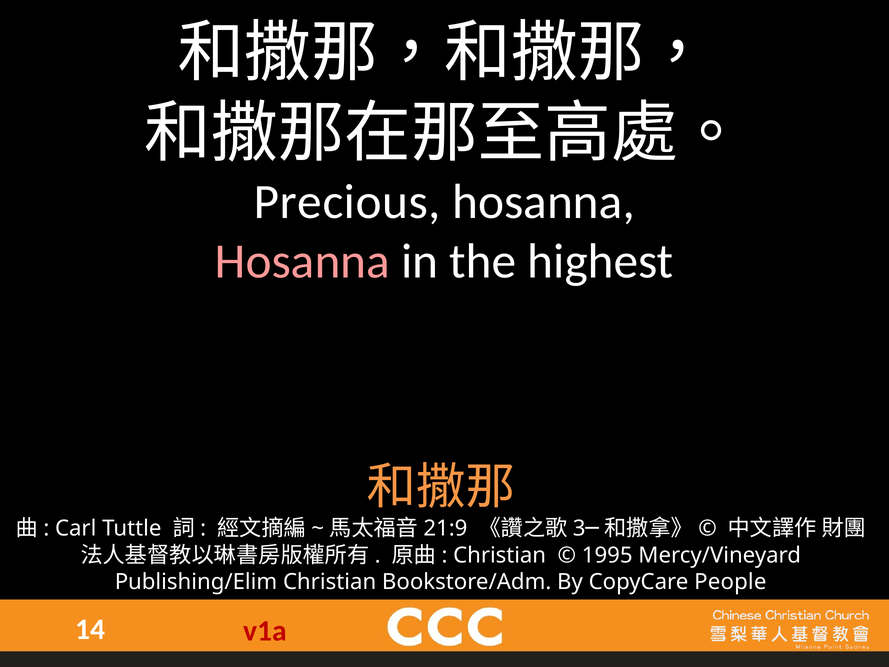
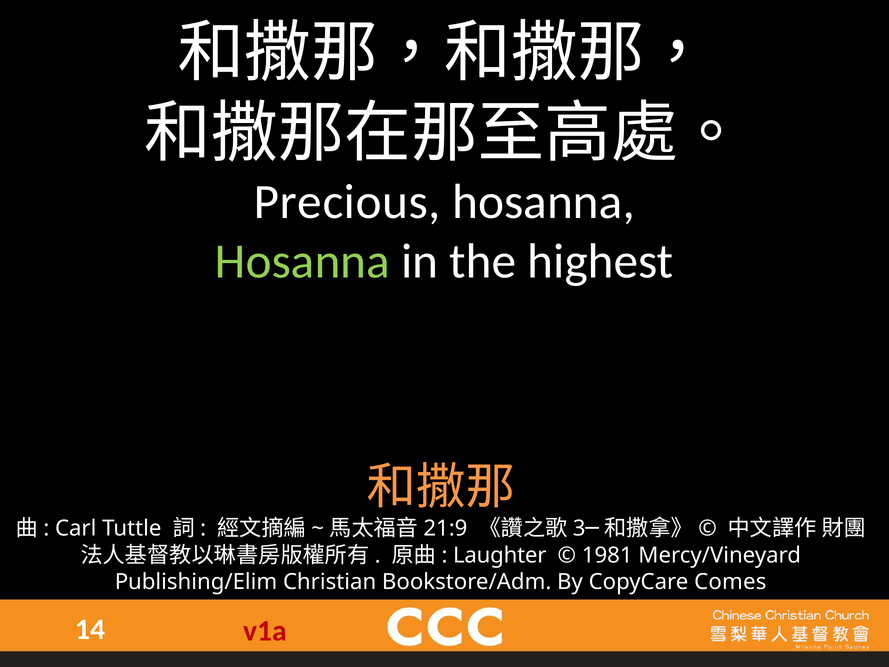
Hosanna colour: pink -> light green (302, 261)
Christian: Christian -> Laughter (500, 555)
1995: 1995 -> 1981 (607, 555)
People: People -> Comes (730, 582)
